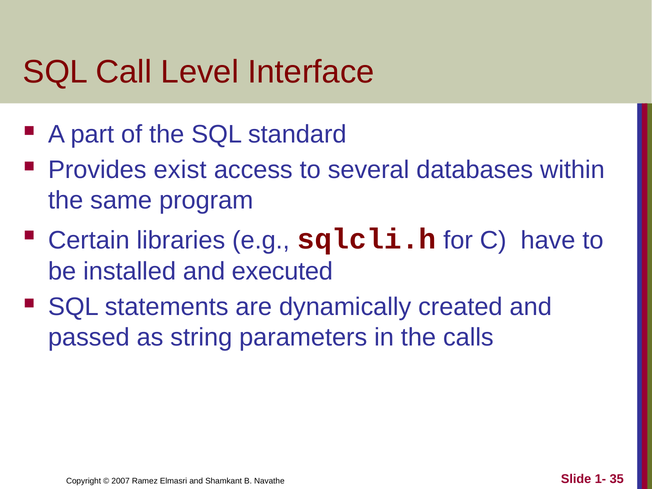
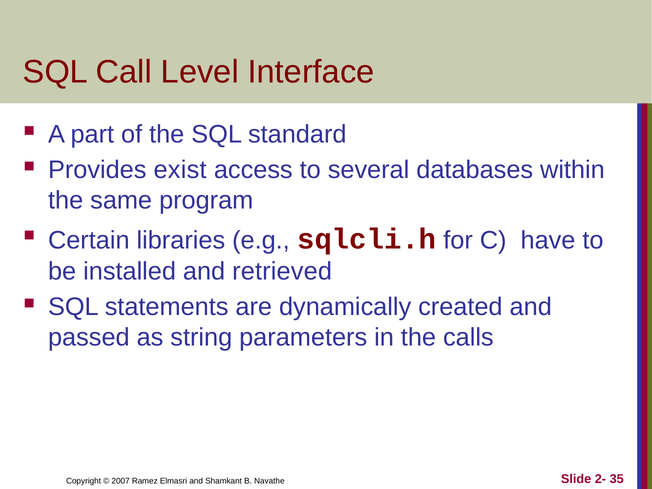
executed: executed -> retrieved (282, 271)
1-: 1- -> 2- (600, 479)
